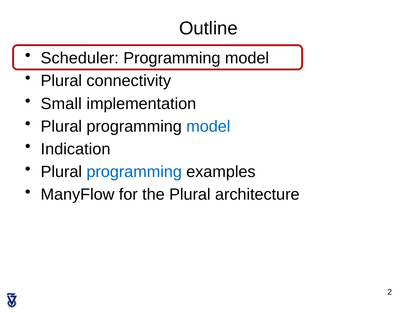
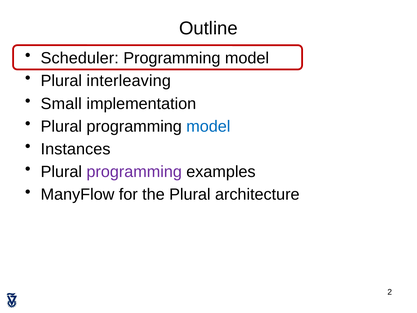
connectivity: connectivity -> interleaving (129, 81)
Indication: Indication -> Instances (76, 149)
programming colour: blue -> purple (134, 172)
